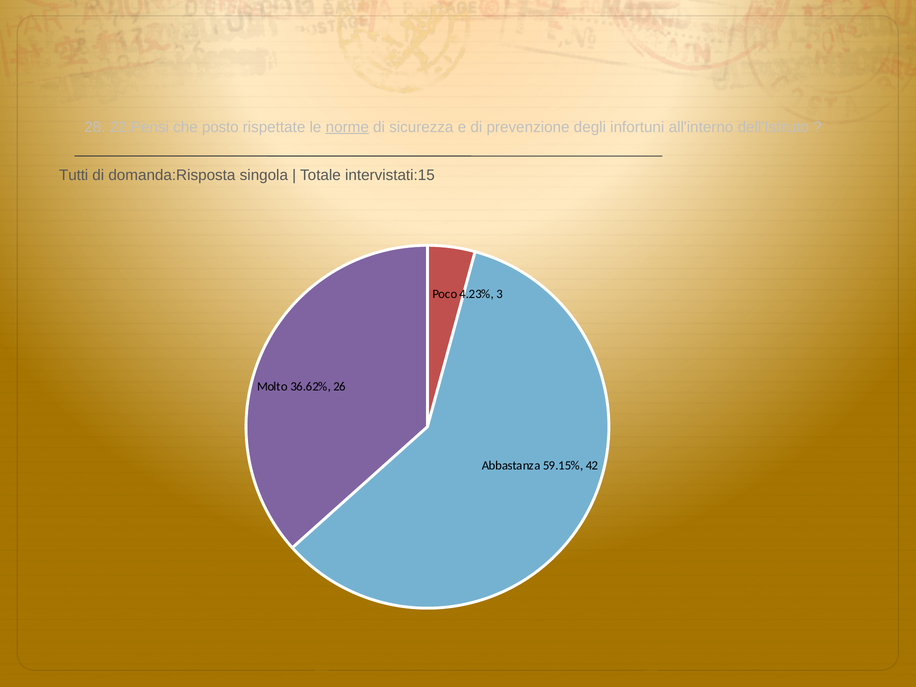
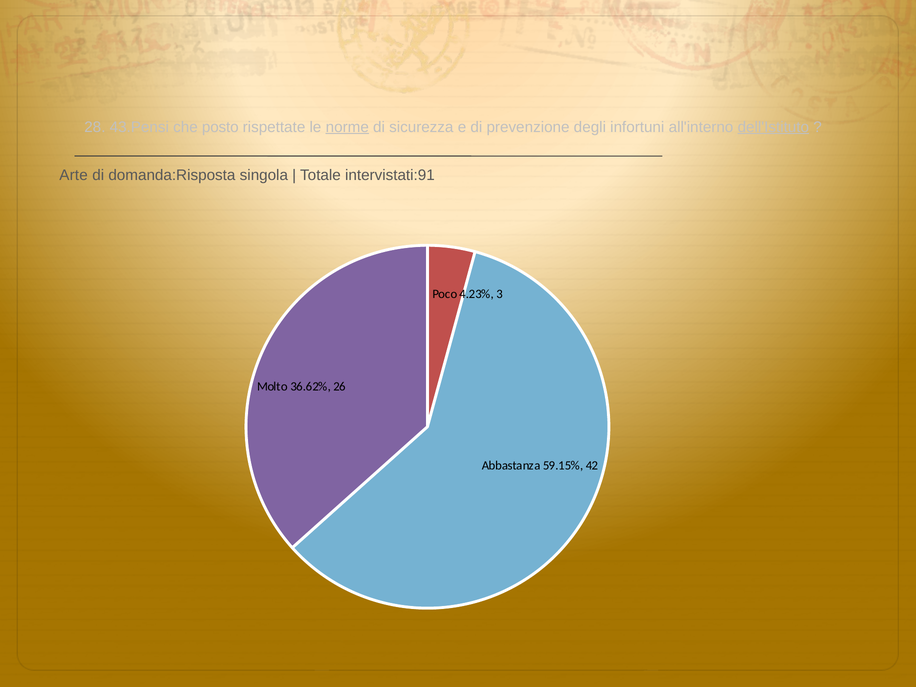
22.Pensi: 22.Pensi -> 43.Pensi (139, 127)
dell'Istituto underline: none -> present (773, 127)
Tutti: Tutti -> Arte (74, 175)
intervistati:15: intervistati:15 -> intervistati:91 (390, 175)
